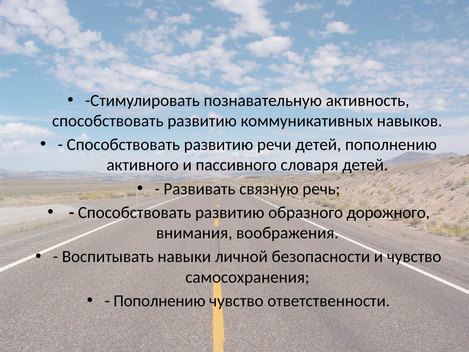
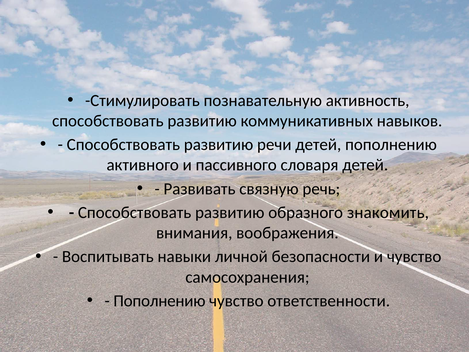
дорожного: дорожного -> знакомить (388, 212)
